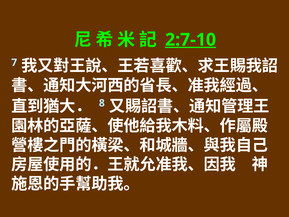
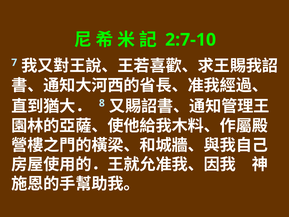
2:7-10 underline: present -> none (191, 40)
